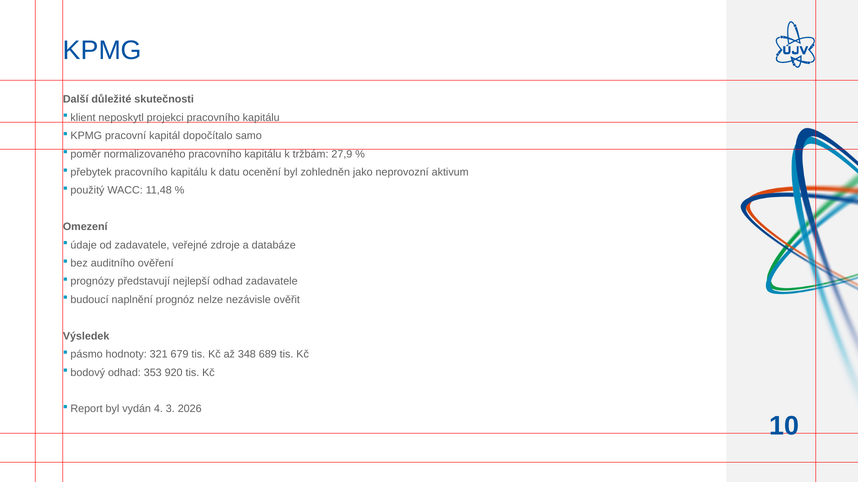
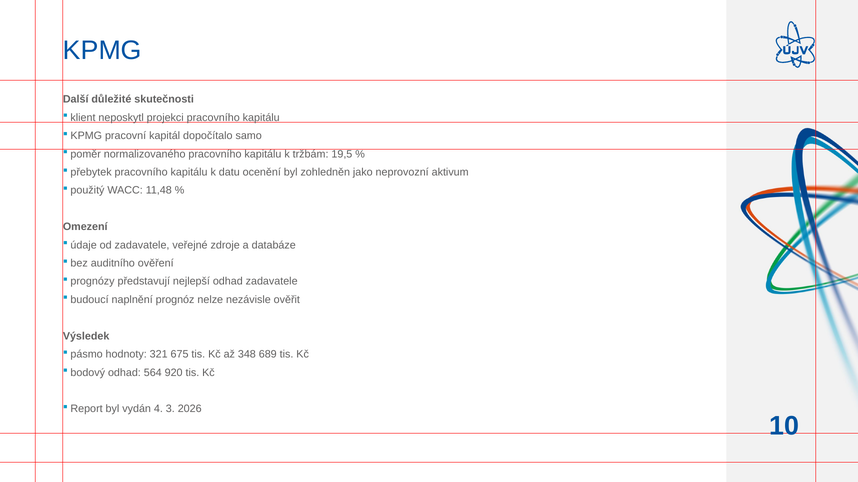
27,9: 27,9 -> 19,5 (342, 154)
679: 679 -> 675 (180, 355)
353: 353 -> 564 (153, 373)
